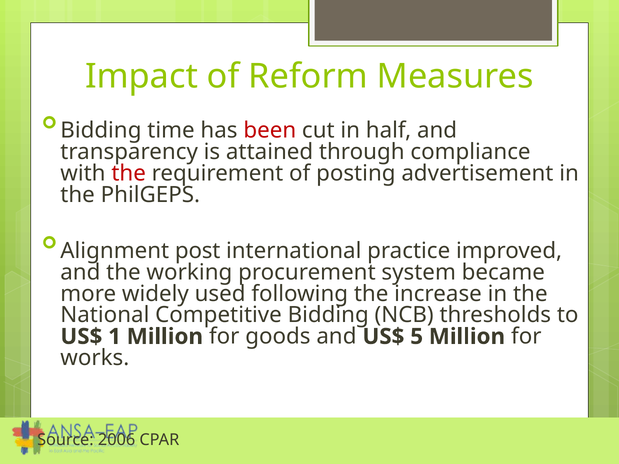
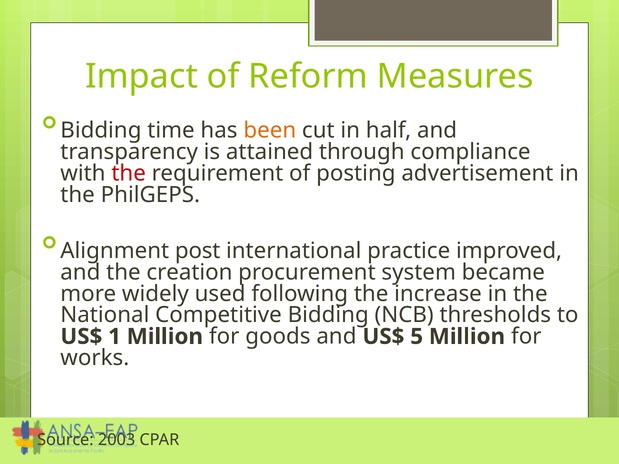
been colour: red -> orange (270, 131)
working: working -> creation (189, 272)
2006: 2006 -> 2003 (117, 440)
